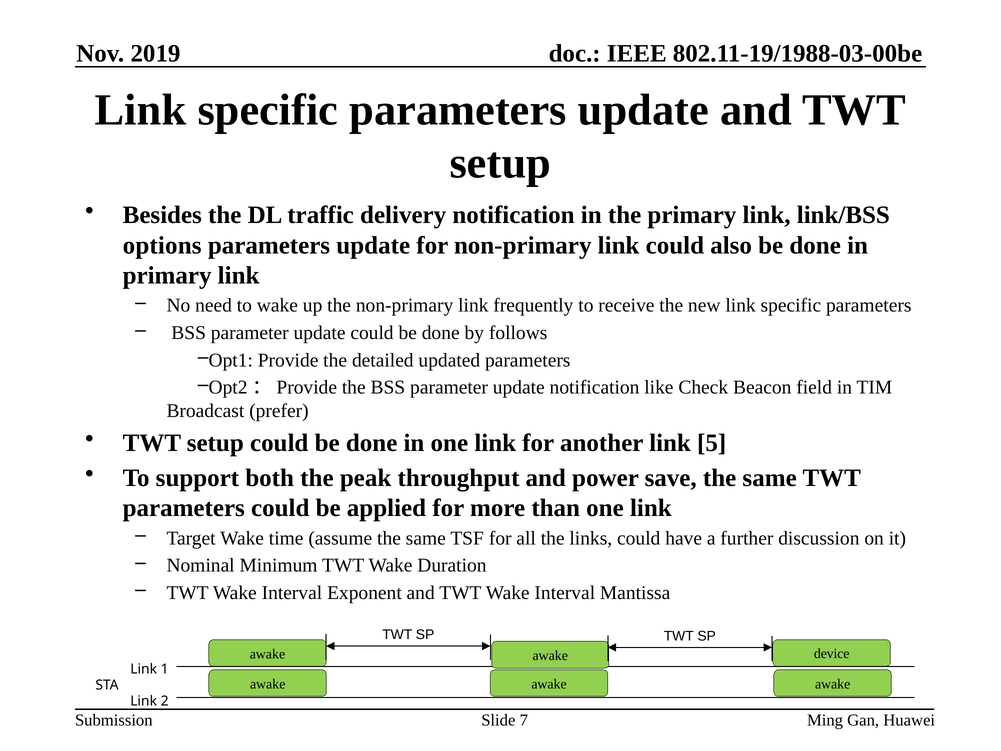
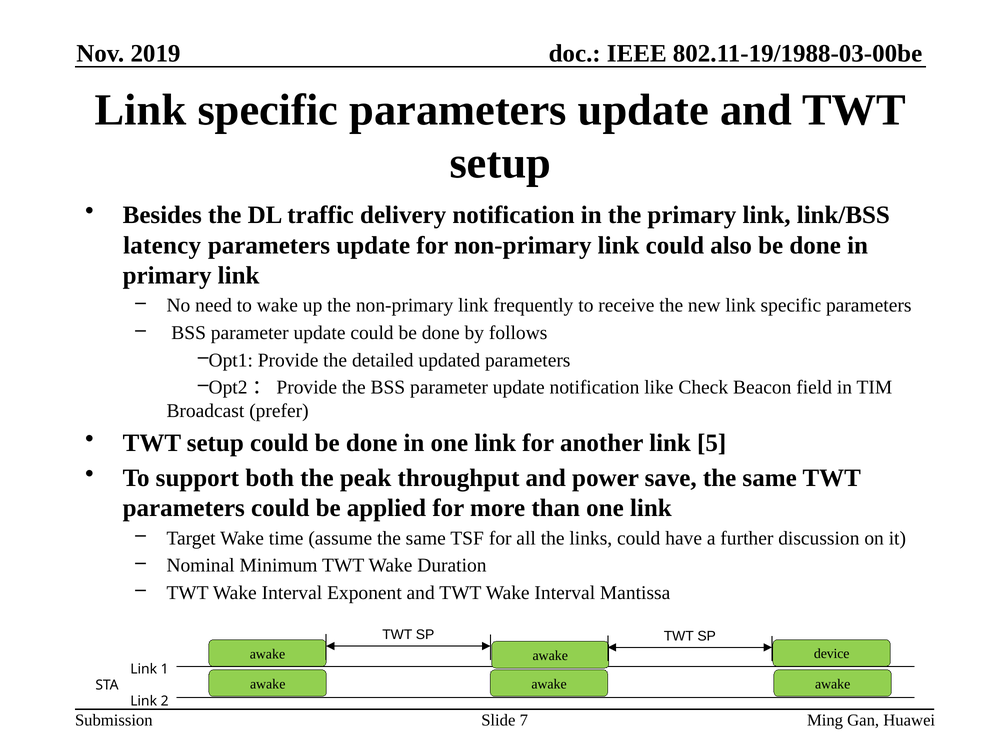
options: options -> latency (162, 245)
